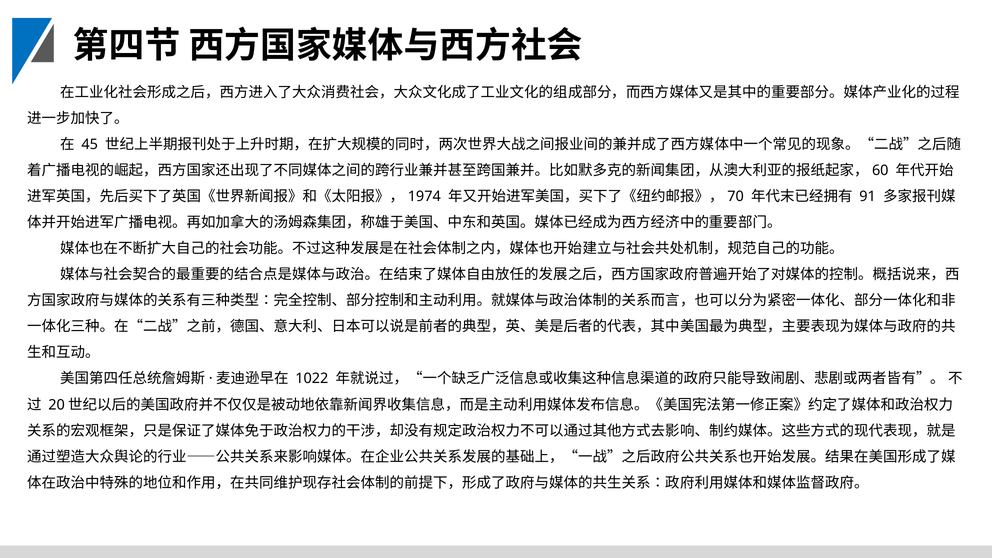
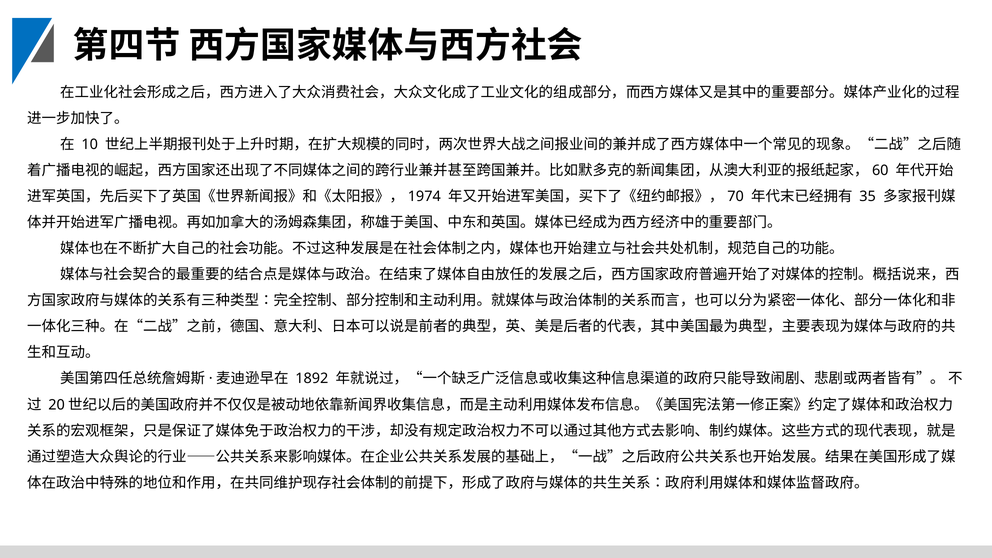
45: 45 -> 10 (90, 144)
91: 91 -> 35 (868, 196)
1022: 1022 -> 1892 (312, 379)
